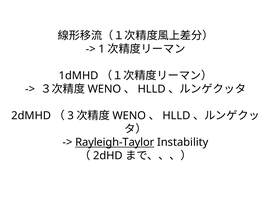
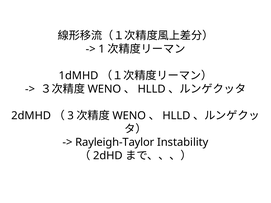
Rayleigh-Taylor underline: present -> none (115, 142)
